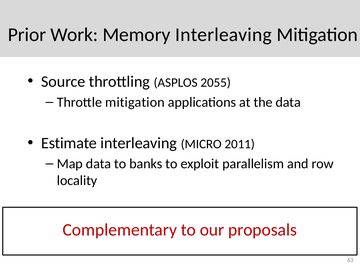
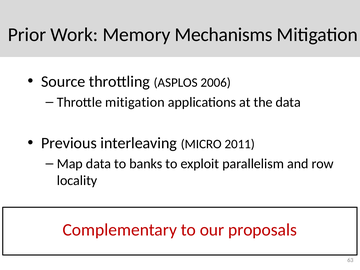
Memory Interleaving: Interleaving -> Mechanisms (224, 35)
2055: 2055 -> 2006 (216, 83)
Estimate: Estimate -> Previous (69, 143)
